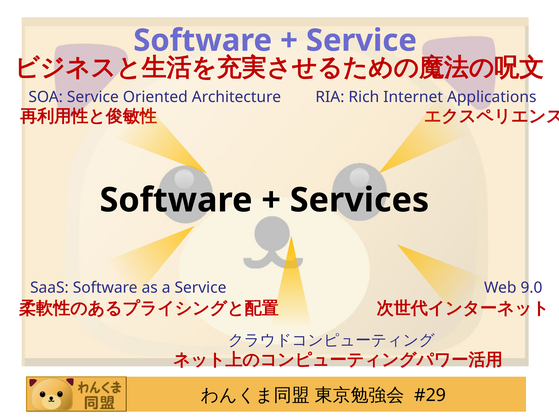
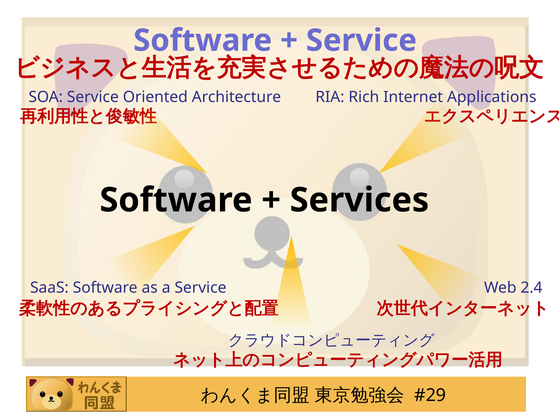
9.0: 9.0 -> 2.4 (531, 288)
